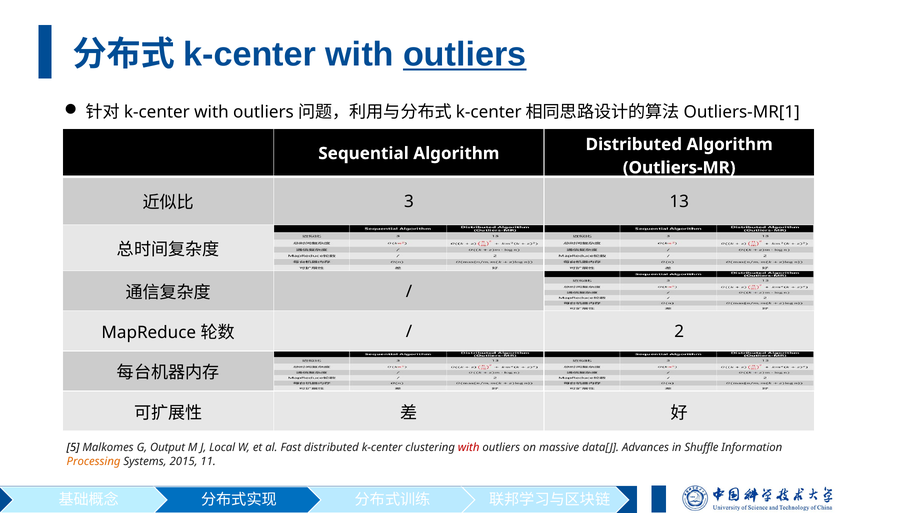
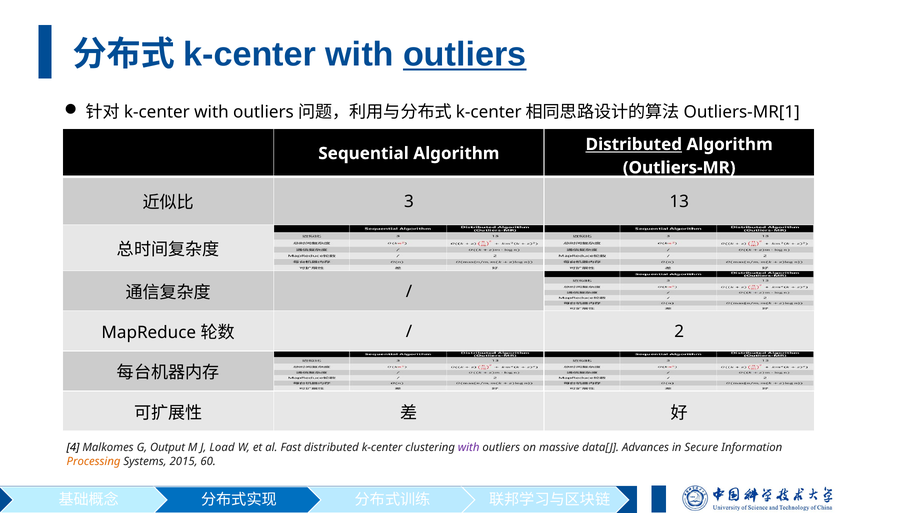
Distributed underline: none -> present (634, 144)
5: 5 -> 4 (73, 447)
Local: Local -> Load (222, 447)
with colour: red -> purple (469, 447)
Shuffle: Shuffle -> Secure (701, 447)
11: 11 -> 60 (208, 461)
